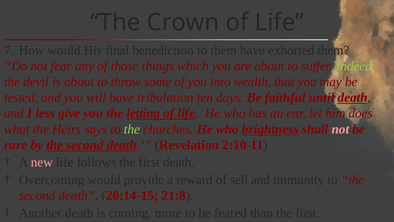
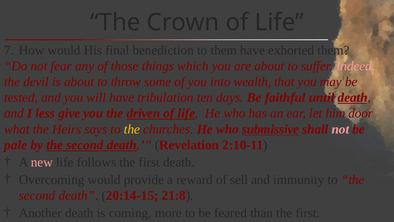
Indeed colour: light green -> pink (356, 66)
letting: letting -> driven (143, 113)
does: does -> door (361, 113)
the colour: light green -> yellow (132, 129)
brightness: brightness -> submissive (270, 129)
rare: rare -> pale (16, 145)
